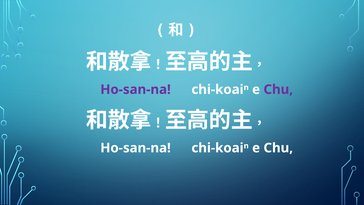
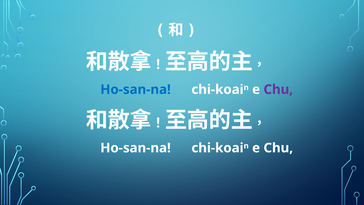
Ho-san-na colour: purple -> blue (136, 89)
